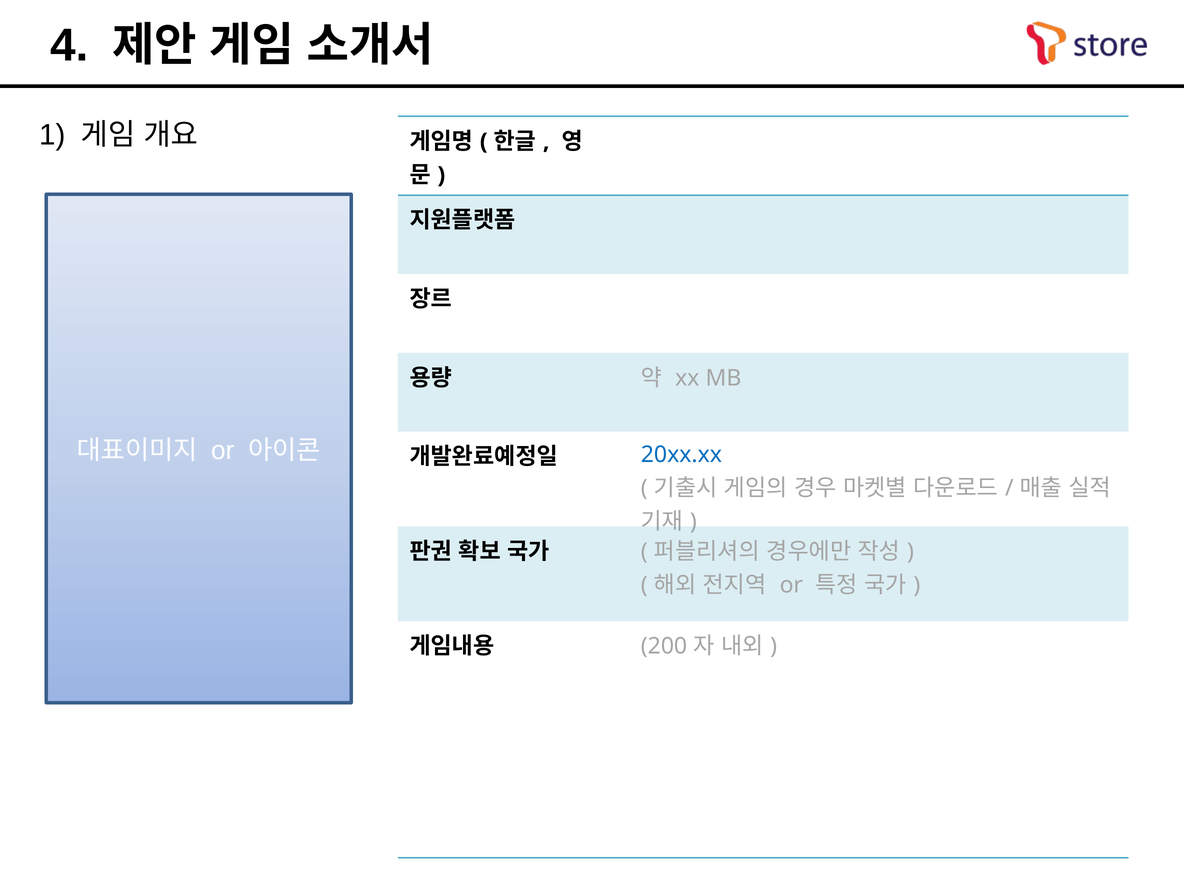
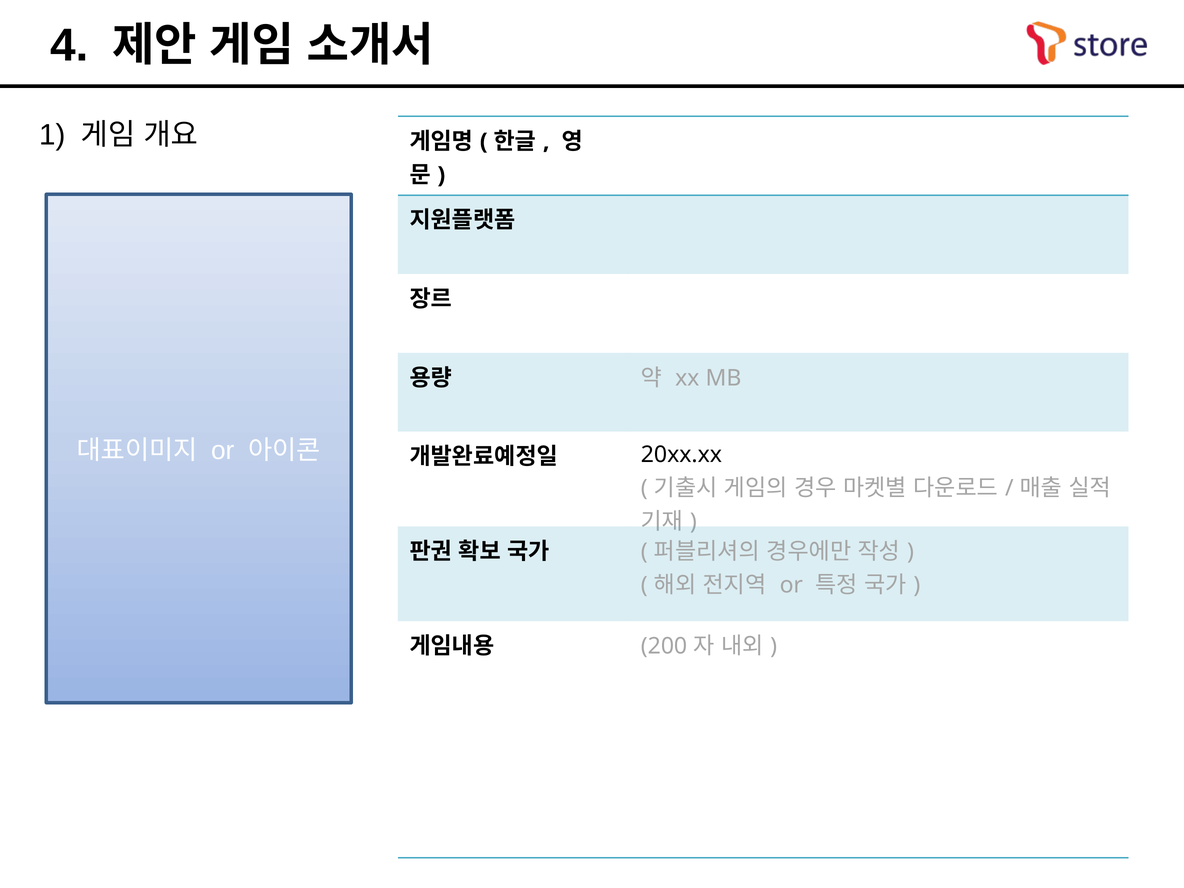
20xx.xx colour: blue -> black (681, 455)
